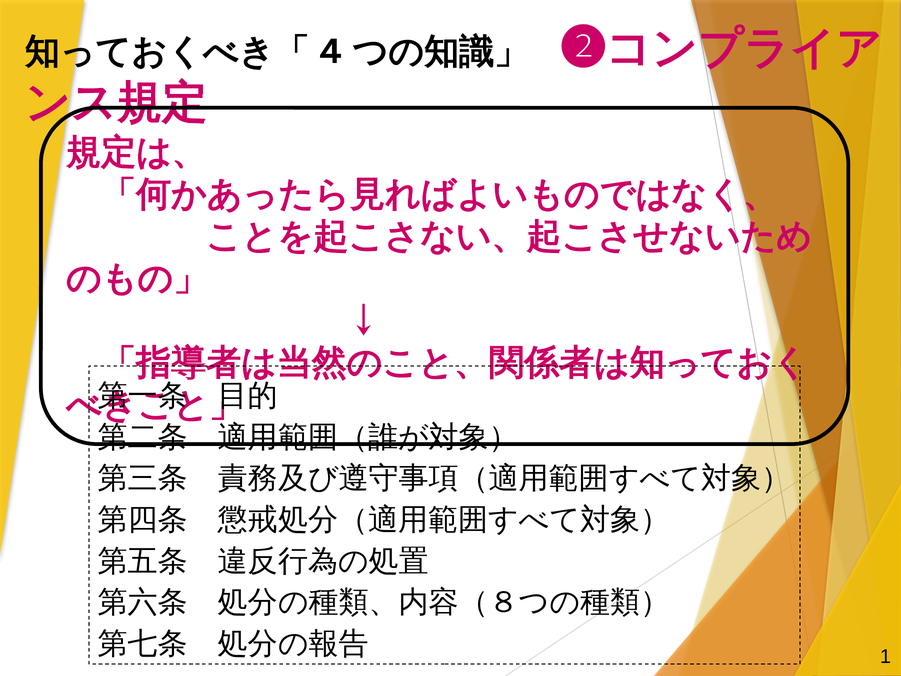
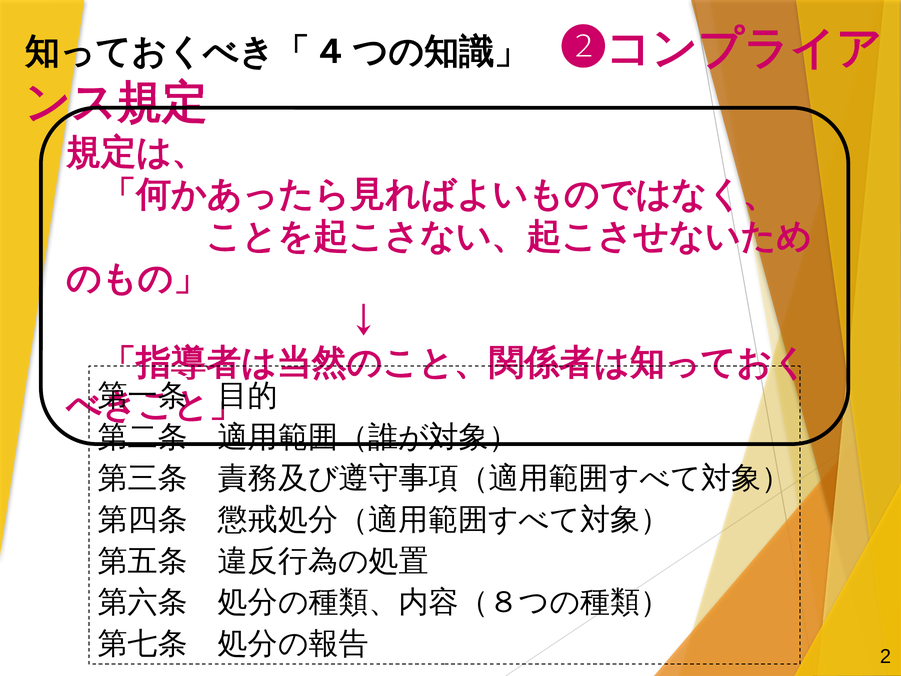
1: 1 -> 2 (886, 656)
